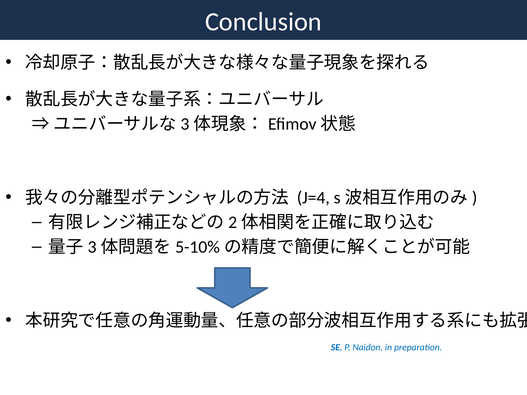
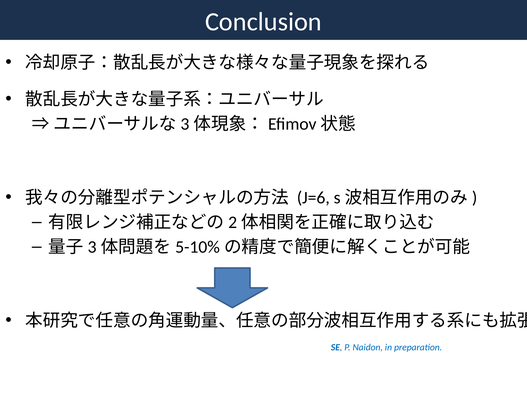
J=4: J=4 -> J=6 (313, 198)
